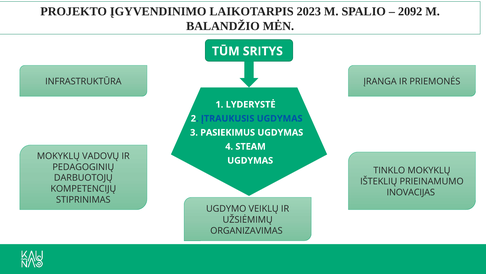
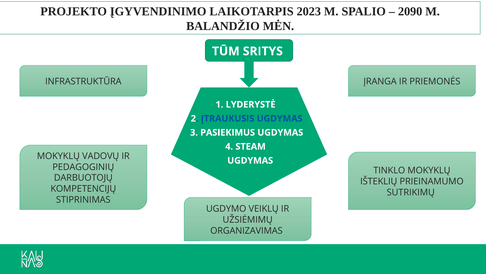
2092: 2092 -> 2090 (410, 11)
INOVACIJAS: INOVACIJAS -> SUTRIKIMŲ (411, 192)
